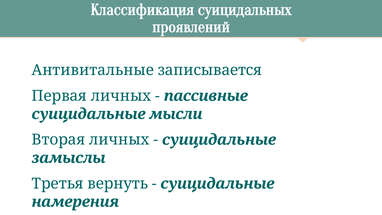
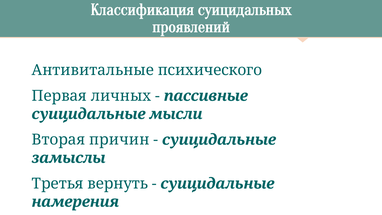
записывается: записывается -> психического (210, 70)
Вторая личных: личных -> причин (119, 140)
